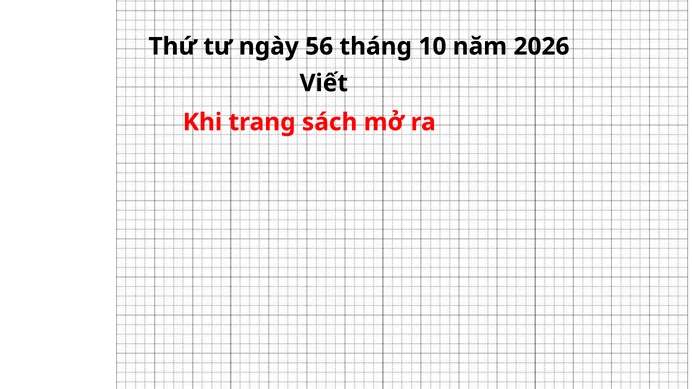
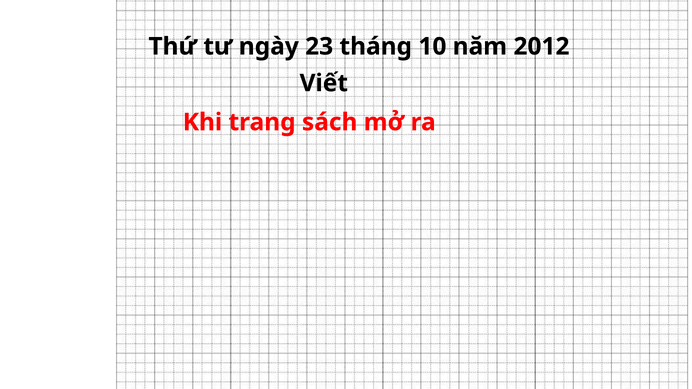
56: 56 -> 23 (319, 47)
2026: 2026 -> 2012 (541, 47)
